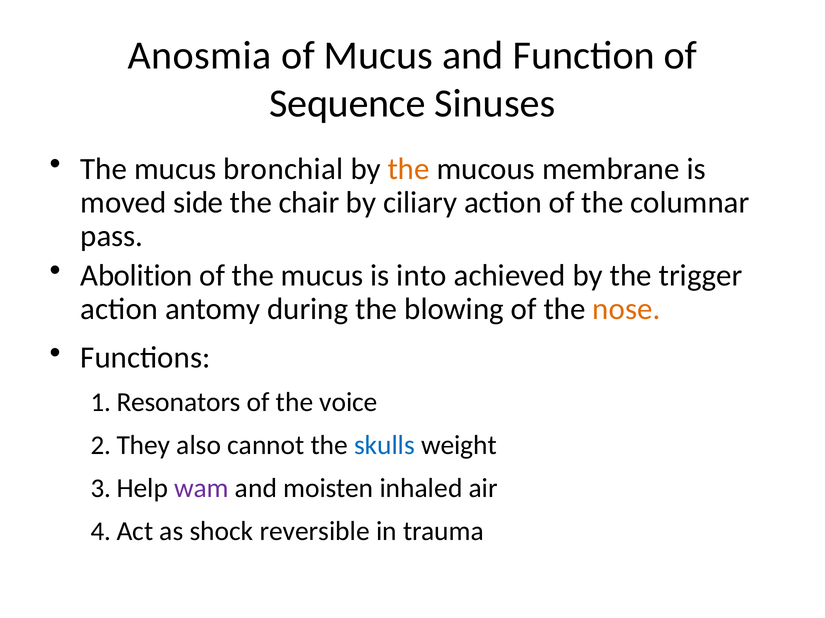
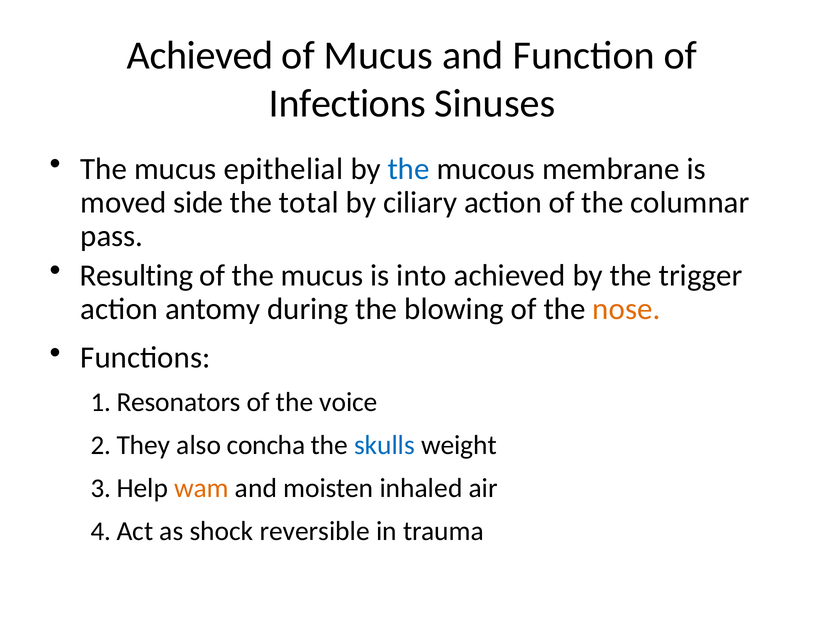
Anosmia: Anosmia -> Achieved (200, 56)
Sequence: Sequence -> Infections (347, 104)
bronchial: bronchial -> epithelial (283, 169)
the colour: orange -> blue (409, 169)
chair: chair -> total (309, 203)
Abolition: Abolition -> Resulting (137, 276)
cannot: cannot -> concha (266, 446)
wam colour: purple -> orange (201, 489)
